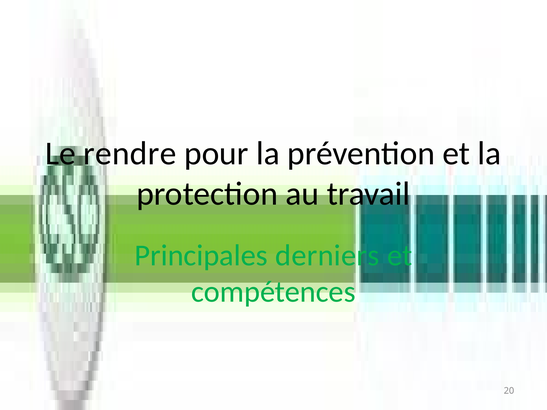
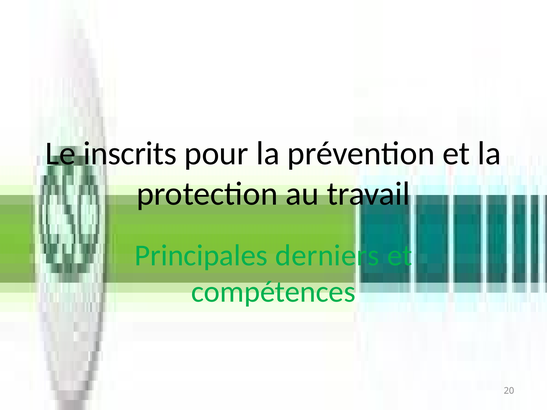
rendre: rendre -> inscrits (130, 154)
